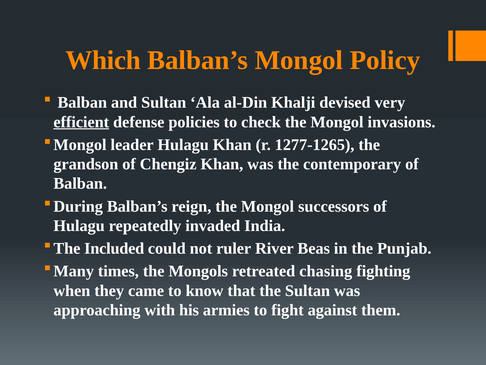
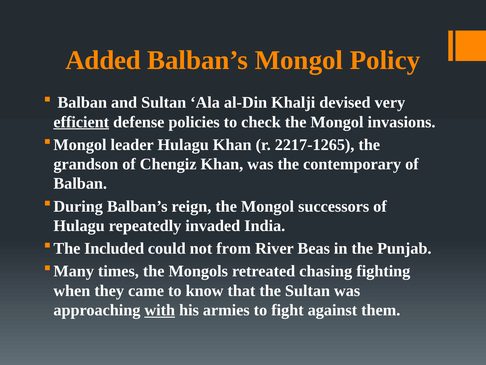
Which: Which -> Added (103, 60)
1277-1265: 1277-1265 -> 2217-1265 (315, 145)
ruler: ruler -> from (234, 248)
with underline: none -> present (160, 310)
